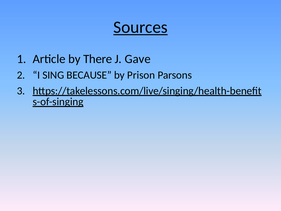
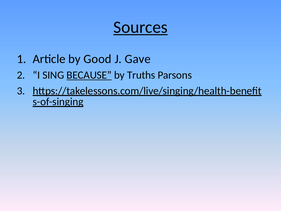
There: There -> Good (98, 59)
BECAUSE underline: none -> present (89, 75)
Prison: Prison -> Truths (141, 75)
